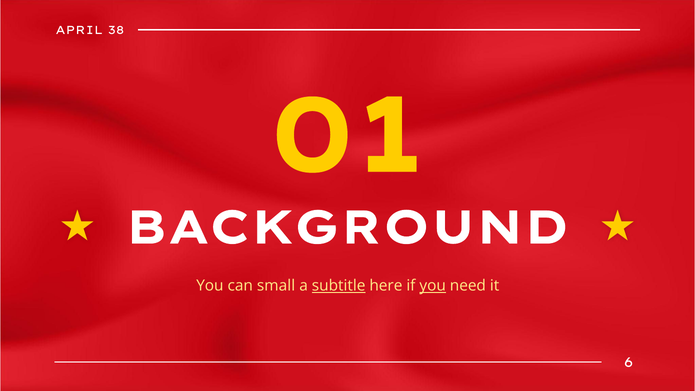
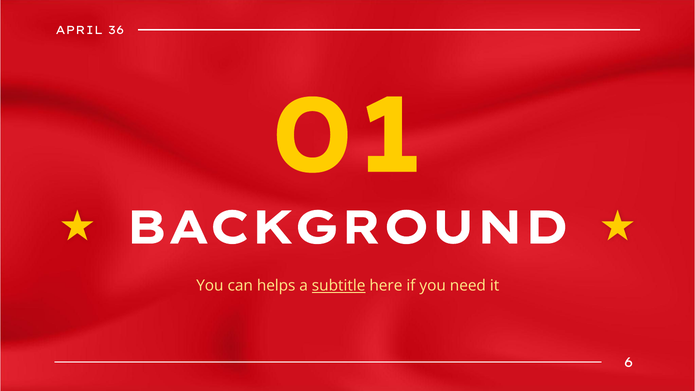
38: 38 -> 36 (116, 31)
small: small -> helps (276, 286)
you underline: present -> none (433, 286)
